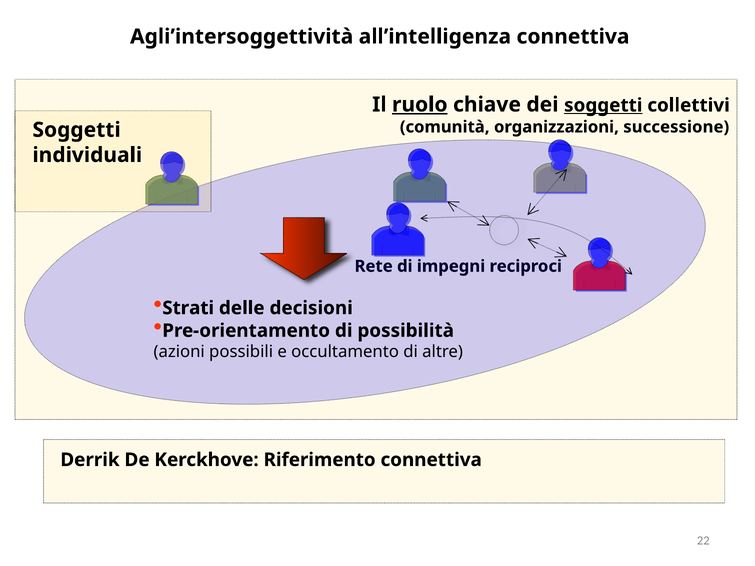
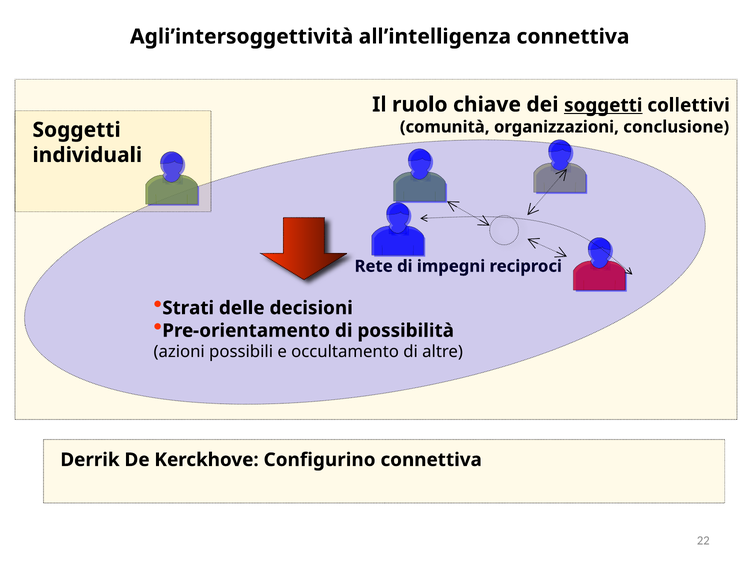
ruolo underline: present -> none (420, 105)
successione: successione -> conclusione (676, 127)
Riferimento: Riferimento -> Configurino (320, 460)
